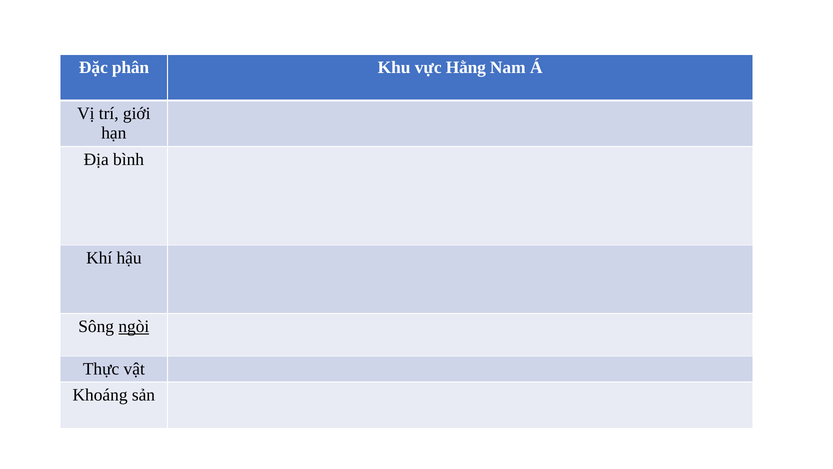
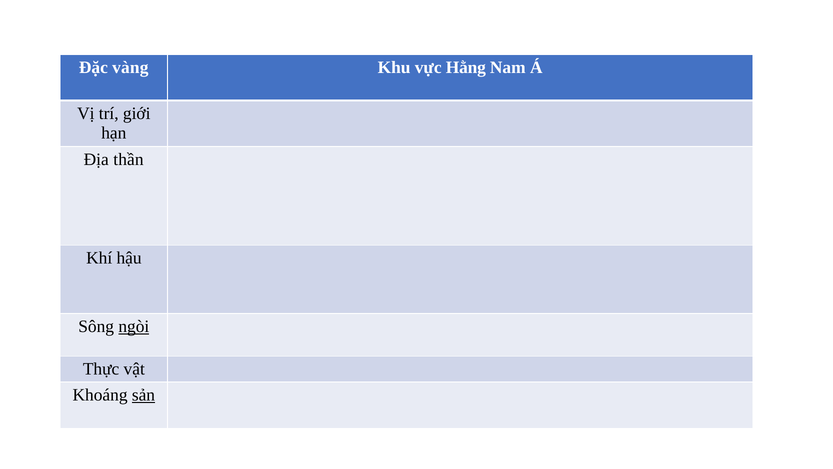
phân: phân -> vàng (130, 68)
bình: bình -> thần (128, 159)
sản underline: none -> present (143, 395)
